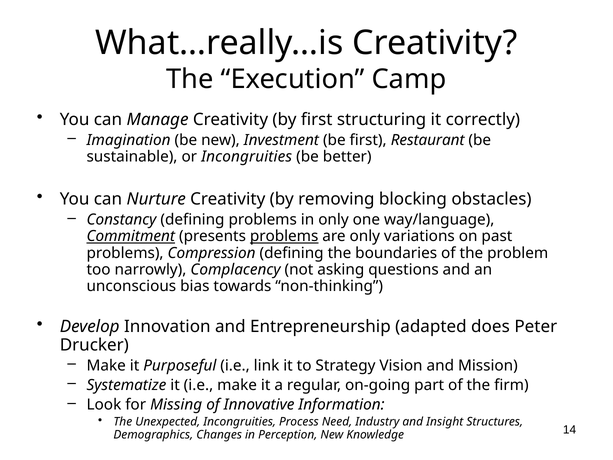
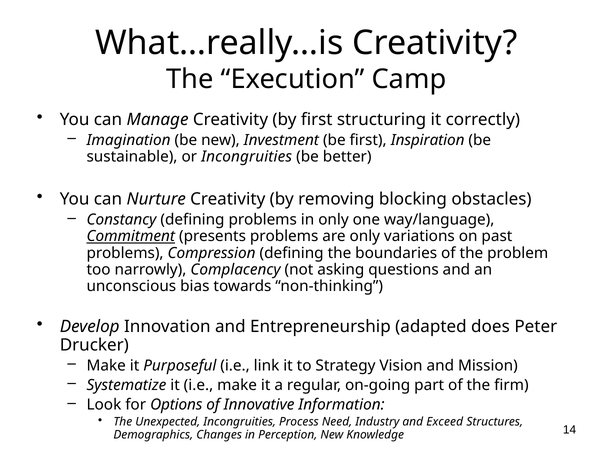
Restaurant: Restaurant -> Inspiration (428, 140)
problems underline: present -> none (284, 236)
Missing: Missing -> Options (176, 405)
Insight: Insight -> Exceed (445, 422)
